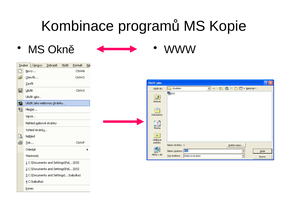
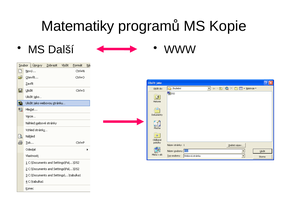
Kombinace: Kombinace -> Matematiky (78, 26)
Okně: Okně -> Další (61, 50)
